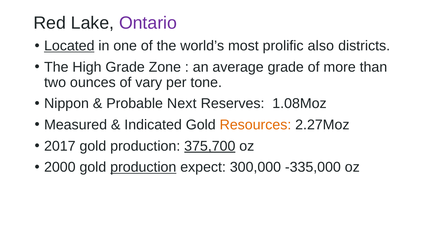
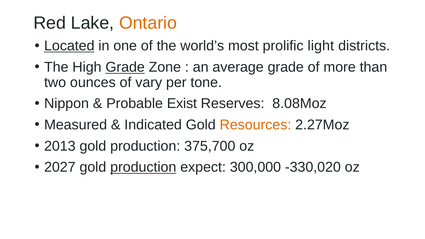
Ontario colour: purple -> orange (148, 23)
also: also -> light (321, 46)
Grade underline: none -> present (125, 67)
Next: Next -> Exist (182, 104)
1.08Moz: 1.08Moz -> 8.08Moz (299, 104)
2017: 2017 -> 2013 (60, 146)
375,700 underline: present -> none (210, 146)
2000: 2000 -> 2027 (60, 167)
-335,000: -335,000 -> -330,020 (313, 167)
